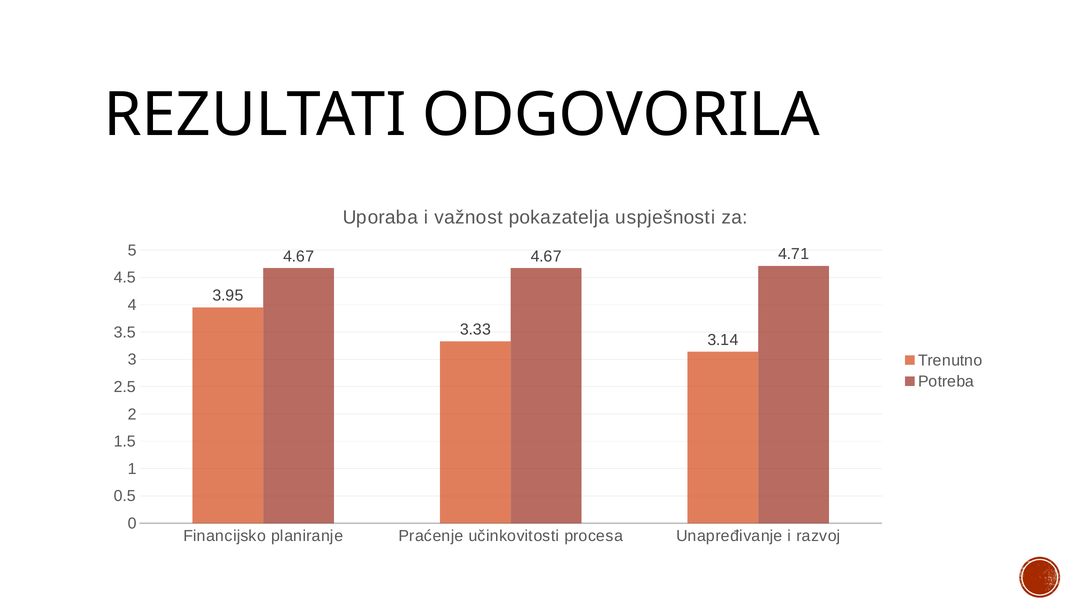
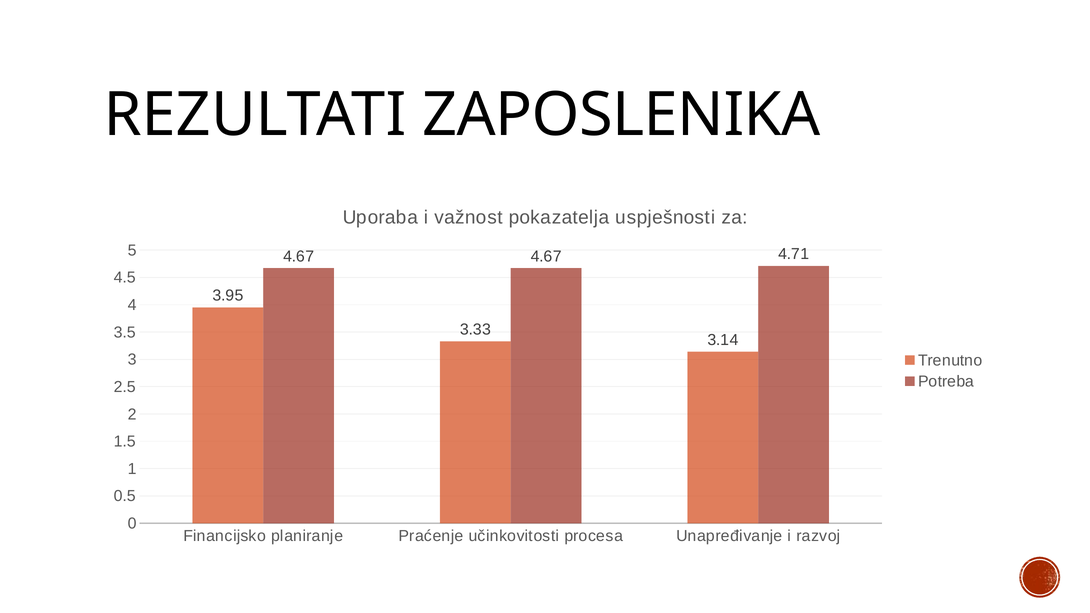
ODGOVORILA: ODGOVORILA -> ZAPOSLENIKA (621, 115)
